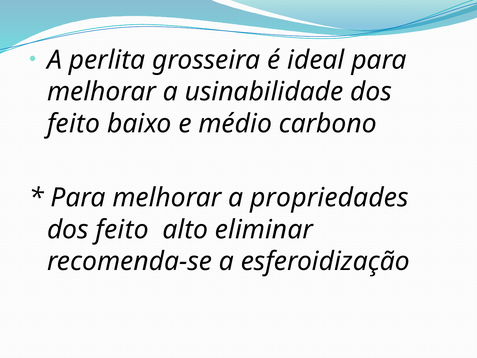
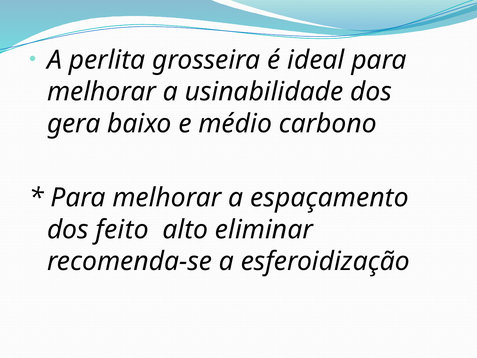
feito: feito -> gera (74, 124)
propriedades: propriedades -> espaçamento (329, 198)
